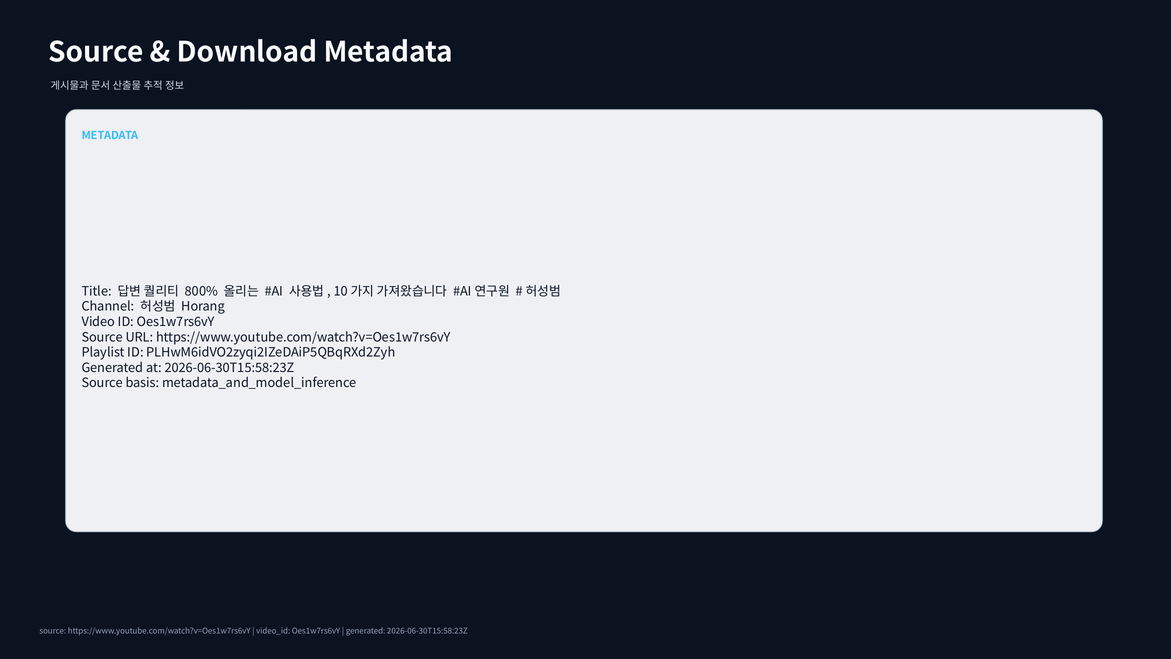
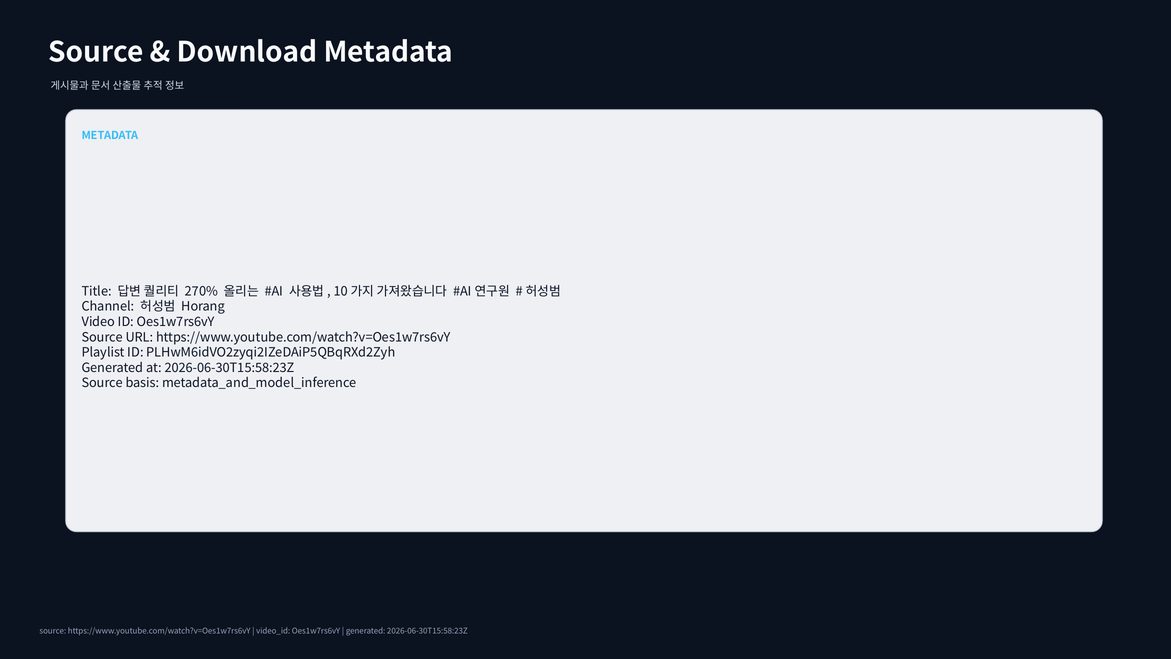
800%: 800% -> 270% (201, 291)
